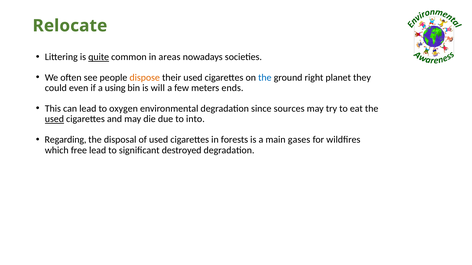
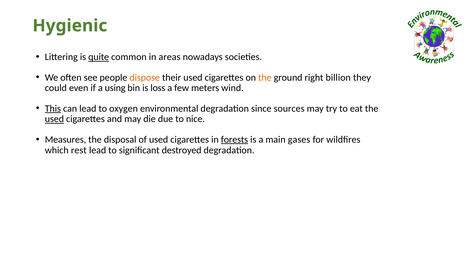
Relocate: Relocate -> Hygienic (70, 26)
the colour: blue -> orange (265, 78)
planet: planet -> billion (338, 78)
will: will -> loss (158, 88)
ends: ends -> wind (233, 88)
This underline: none -> present (53, 109)
into: into -> nice (195, 119)
Regarding: Regarding -> Measures (65, 140)
forests underline: none -> present (234, 140)
free: free -> rest (79, 150)
